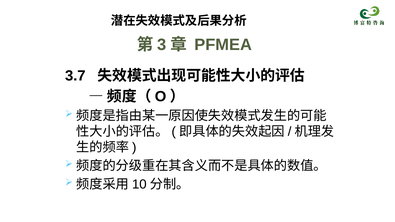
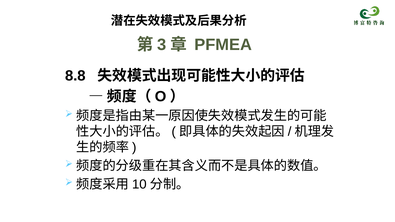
3.7: 3.7 -> 8.8 (75, 76)
